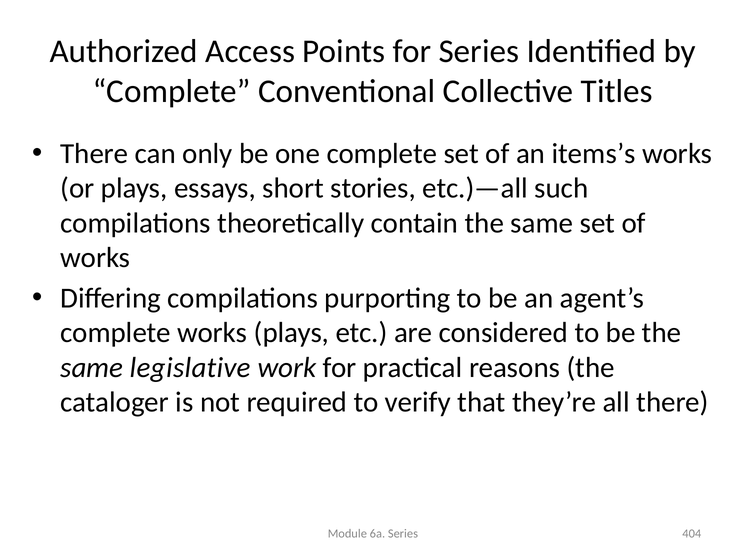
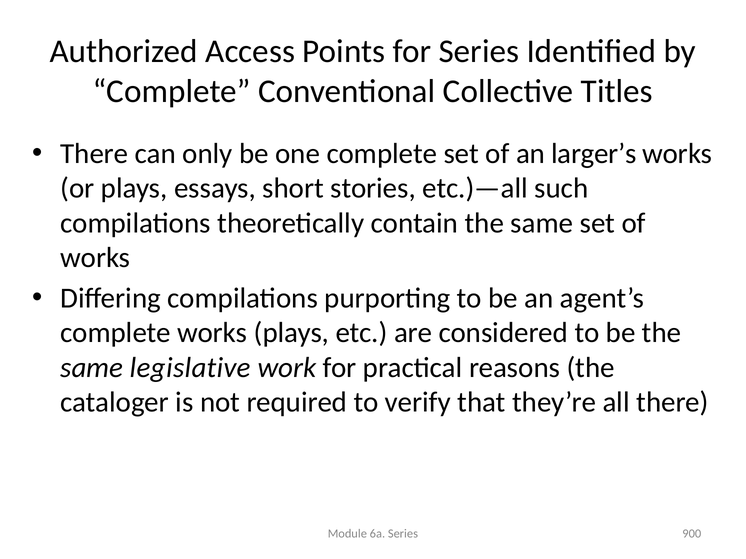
items’s: items’s -> larger’s (594, 154)
404: 404 -> 900 (692, 534)
